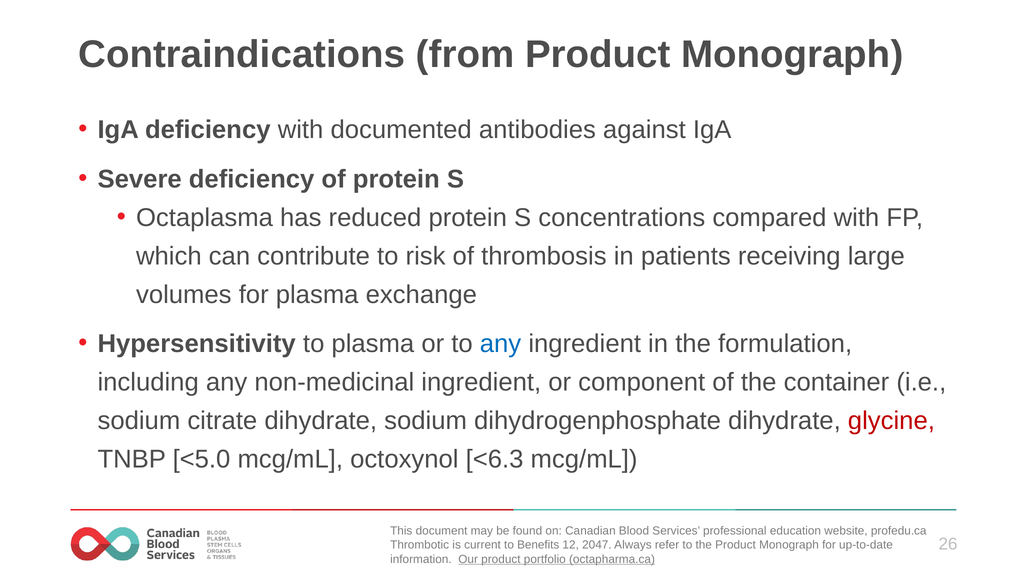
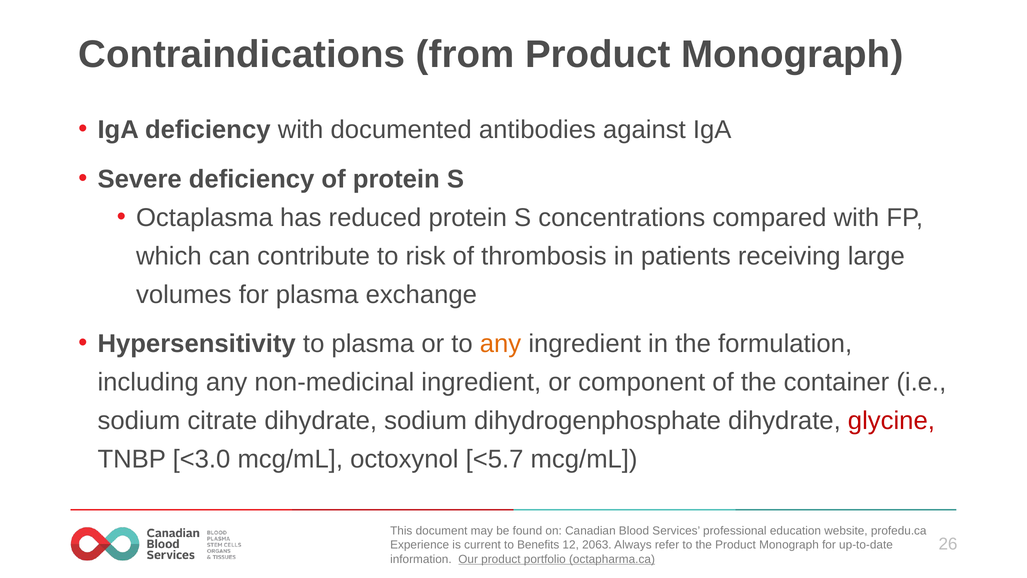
any colour: blue -> orange (500, 344)
<5.0: <5.0 -> <3.0 (202, 459)
<6.3: <6.3 -> <5.7 (495, 459)
Thrombotic: Thrombotic -> Experience (420, 545)
2047: 2047 -> 2063 (597, 545)
